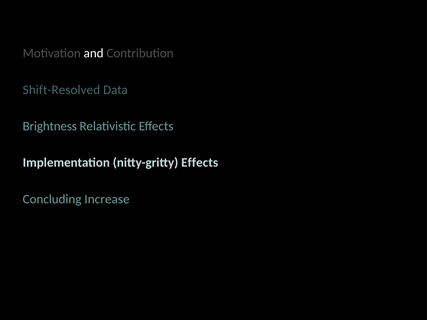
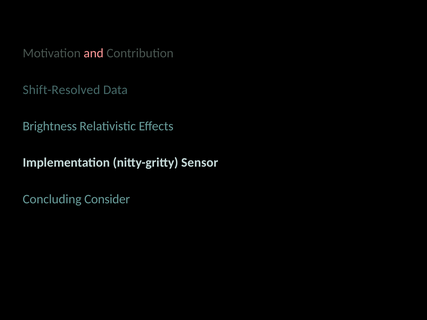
and colour: white -> pink (94, 53)
nitty-gritty Effects: Effects -> Sensor (200, 163)
Increase: Increase -> Consider (107, 199)
